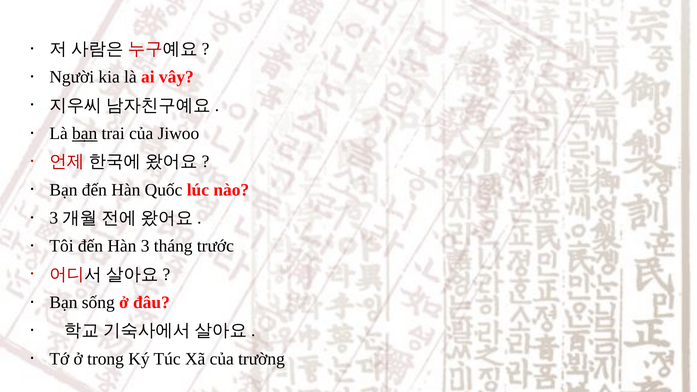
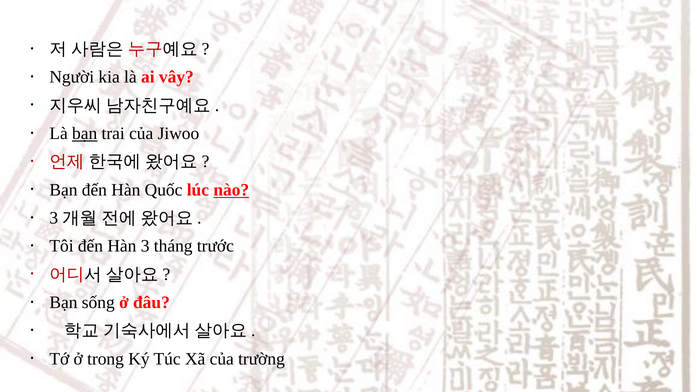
nào underline: none -> present (231, 190)
